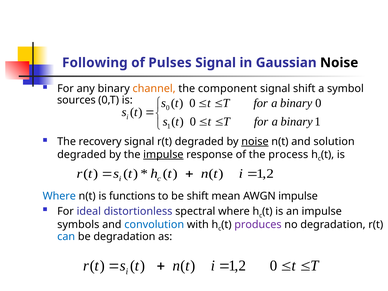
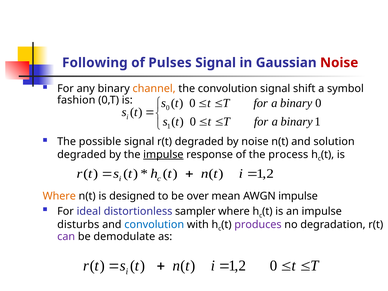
Noise colour: black -> red (339, 63)
the component: component -> convolution (228, 89)
sources: sources -> fashion (76, 100)
recovery: recovery -> possible (100, 142)
noise underline: present -> none (255, 142)
Where colour: blue -> orange (59, 196)
functions: functions -> designed (132, 196)
be shift: shift -> over (198, 196)
spectral: spectral -> sampler (195, 211)
symbols: symbols -> disturbs (78, 224)
can colour: blue -> purple (66, 236)
be degradation: degradation -> demodulate (124, 236)
